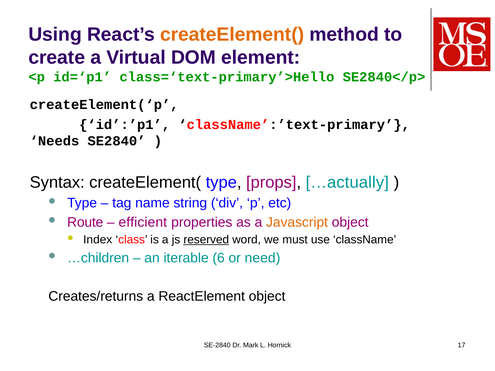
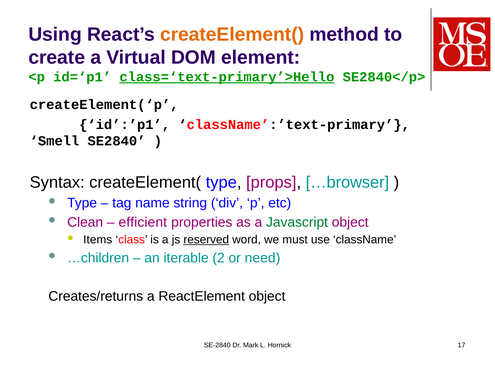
class=‘text-primary’>Hello underline: none -> present (227, 77)
Needs: Needs -> Smell (55, 141)
…actually: …actually -> …browser (347, 183)
Route: Route -> Clean (85, 222)
Javascript colour: orange -> green (297, 222)
Index: Index -> Items (98, 240)
6: 6 -> 2 (219, 258)
